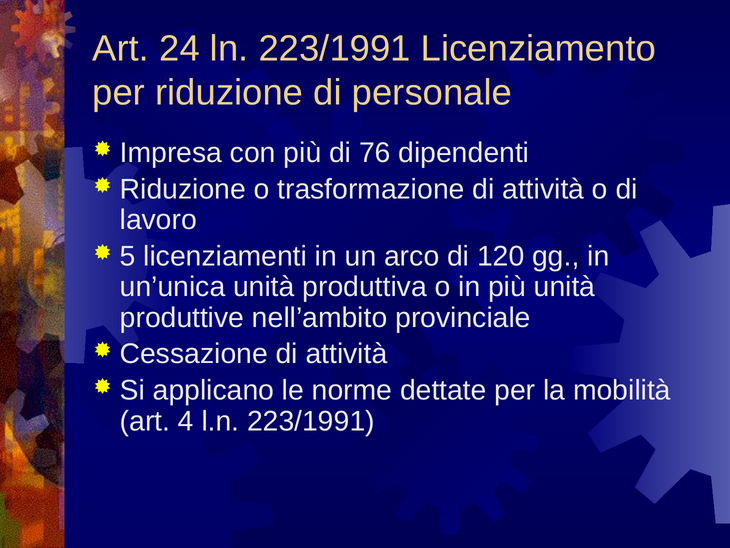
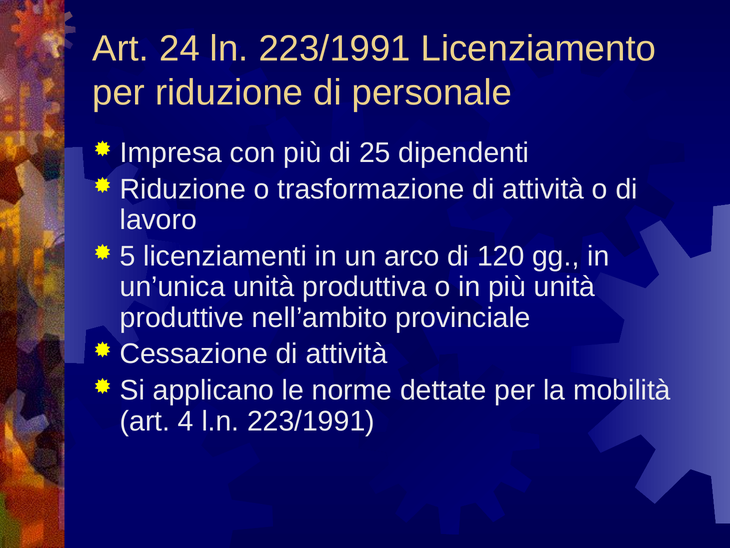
76: 76 -> 25 (375, 153)
